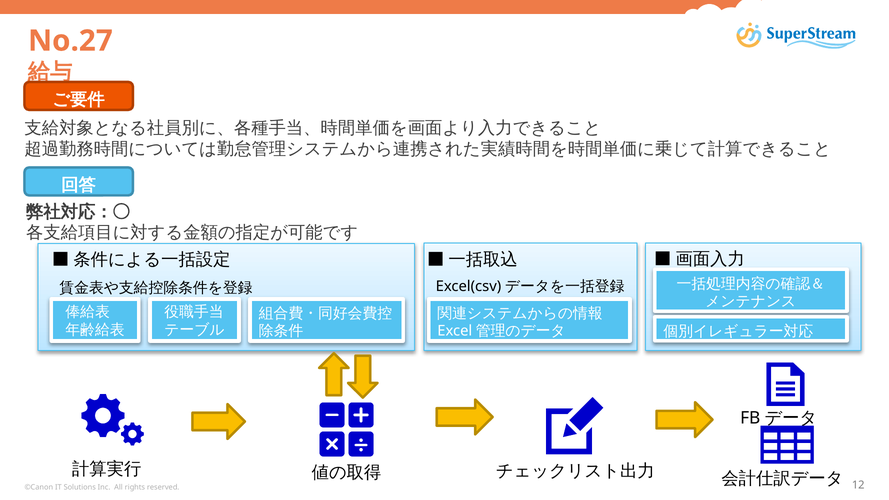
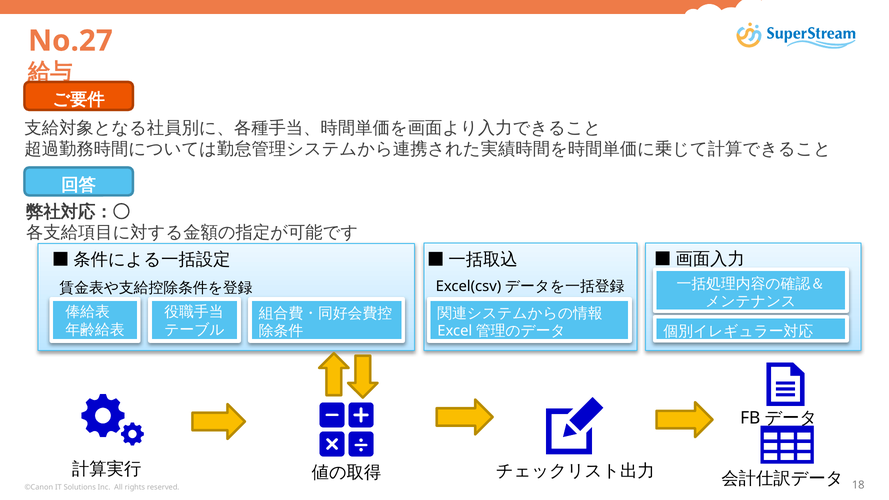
12: 12 -> 18 (858, 485)
